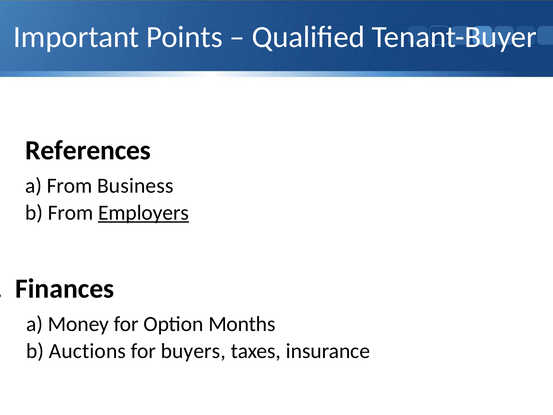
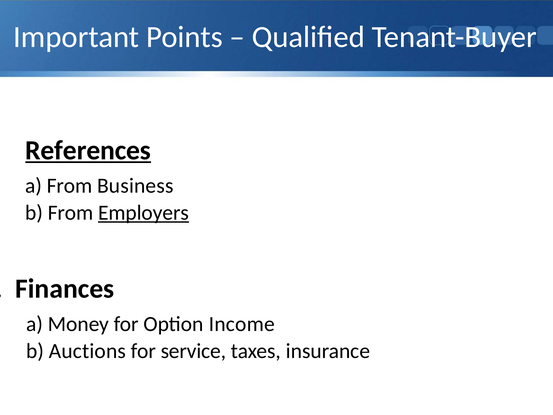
References underline: none -> present (88, 150)
Months: Months -> Income (242, 324)
buyers: buyers -> service (193, 351)
